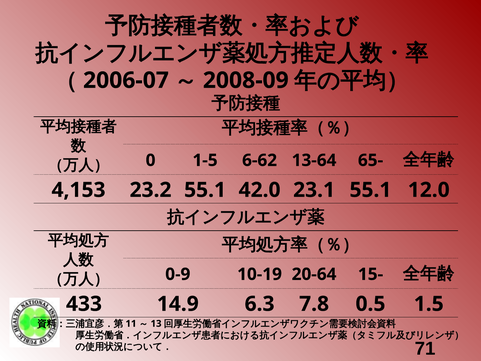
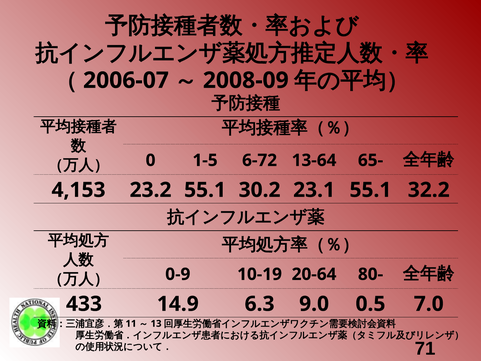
6-62: 6-62 -> 6-72 (260, 160)
42.0: 42.0 -> 30.2 (260, 190)
12.0: 12.0 -> 32.2 (429, 190)
15-: 15- -> 80- (370, 274)
7.8: 7.8 -> 9.0 (314, 304)
1.5: 1.5 -> 7.0 (429, 304)
